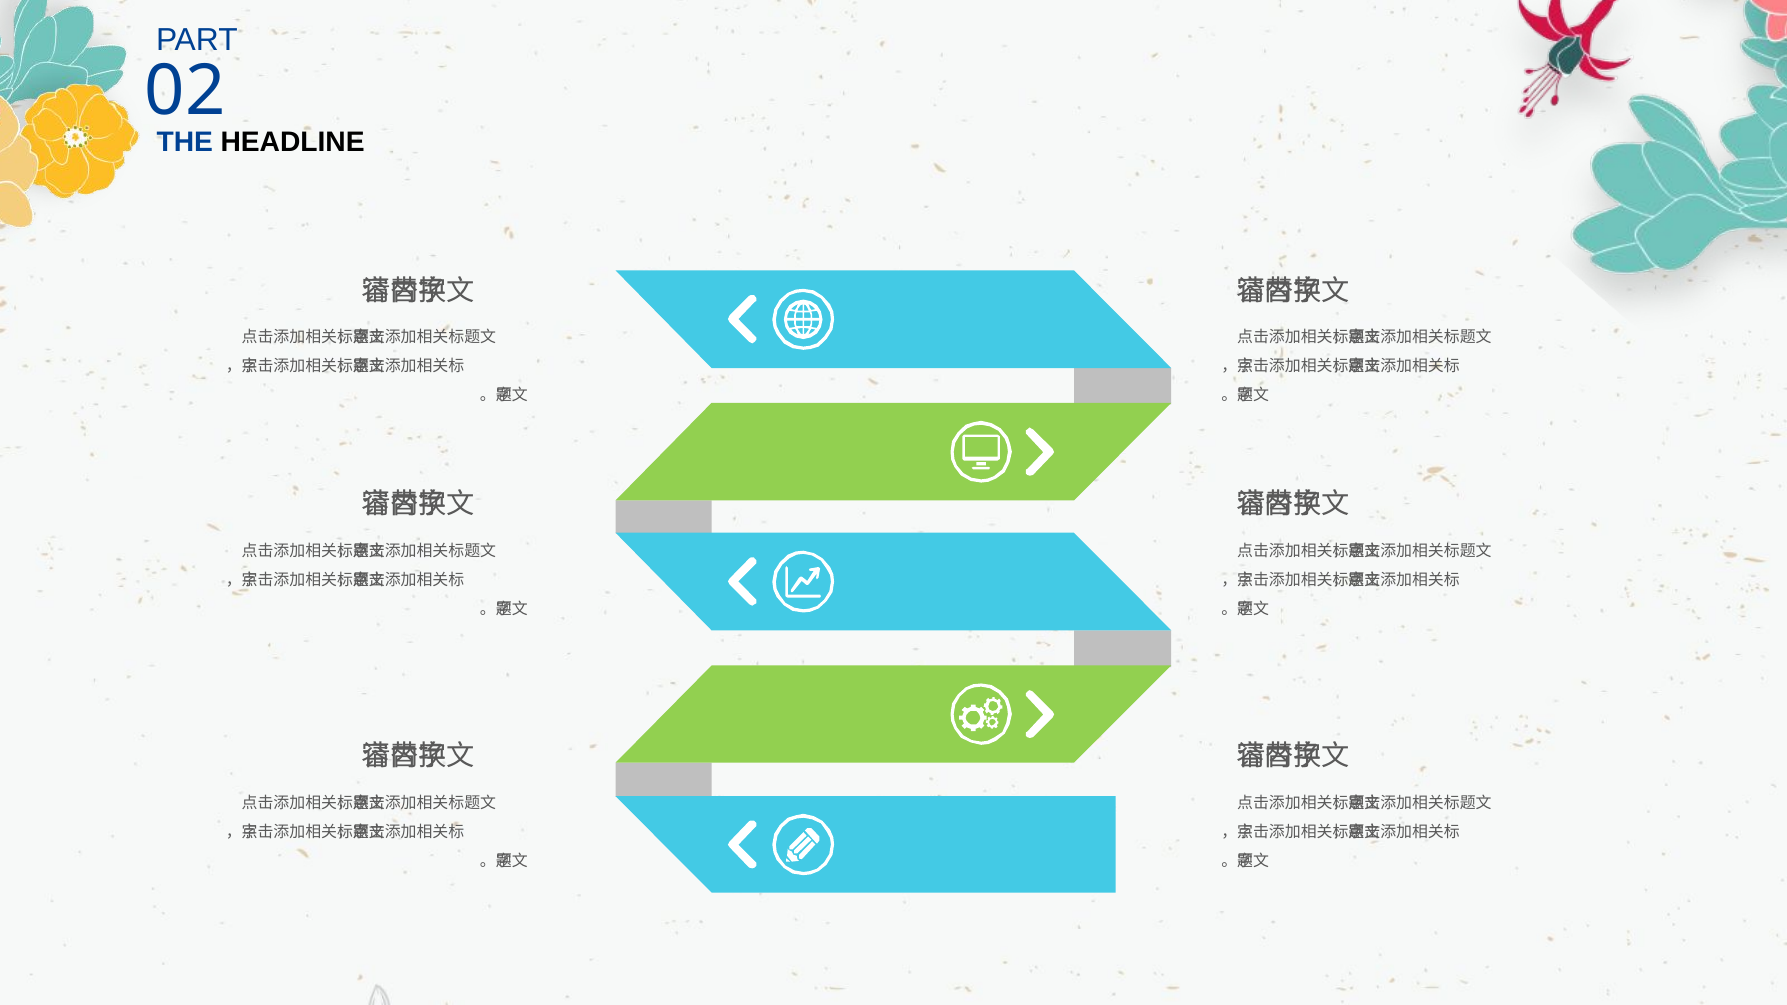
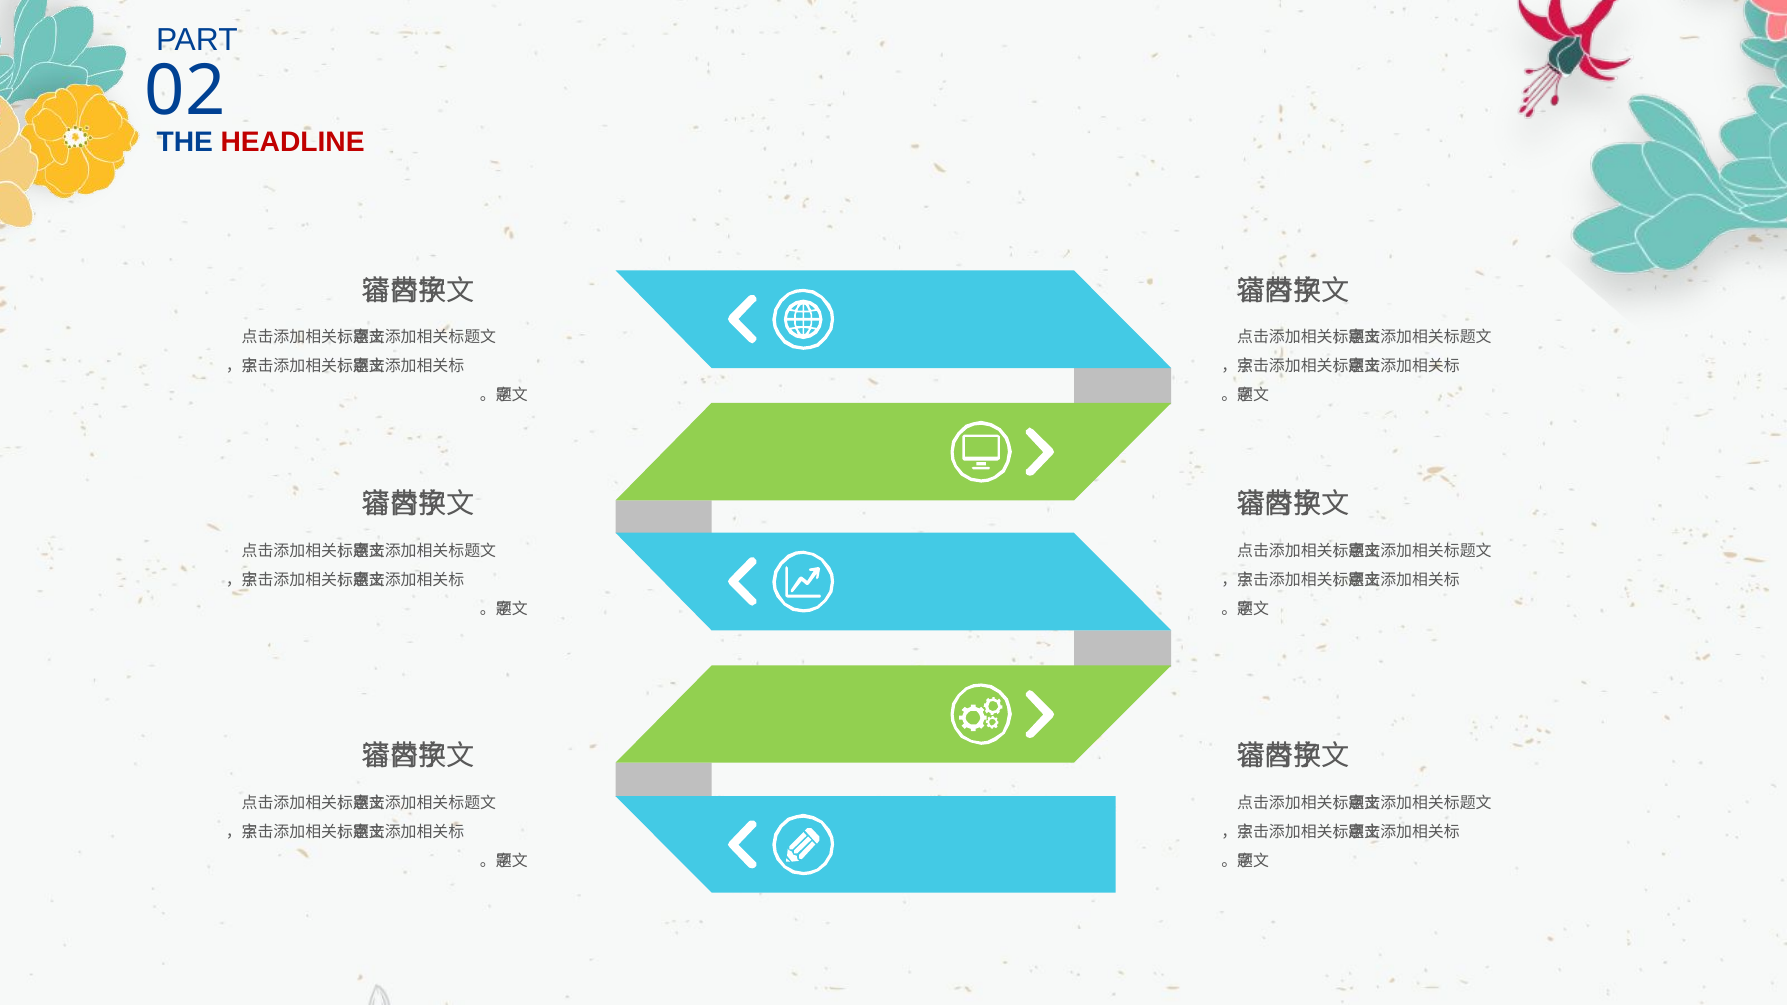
HEADLINE colour: black -> red (293, 143)
